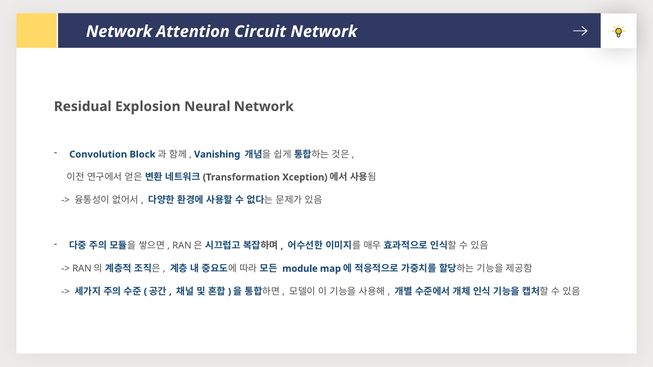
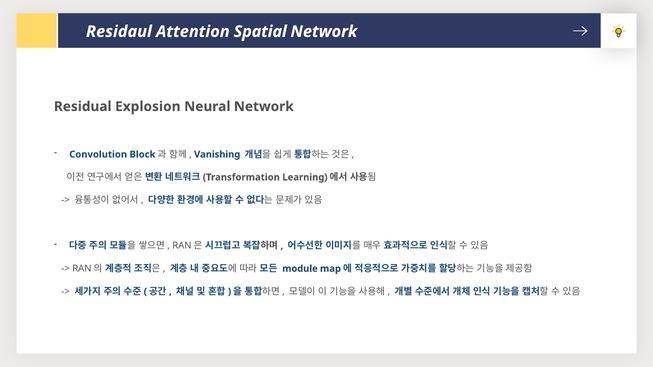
Network: Network -> Residaul (119, 32)
Circuit: Circuit -> Spatial (260, 32)
Xception: Xception -> Learning (305, 177)
